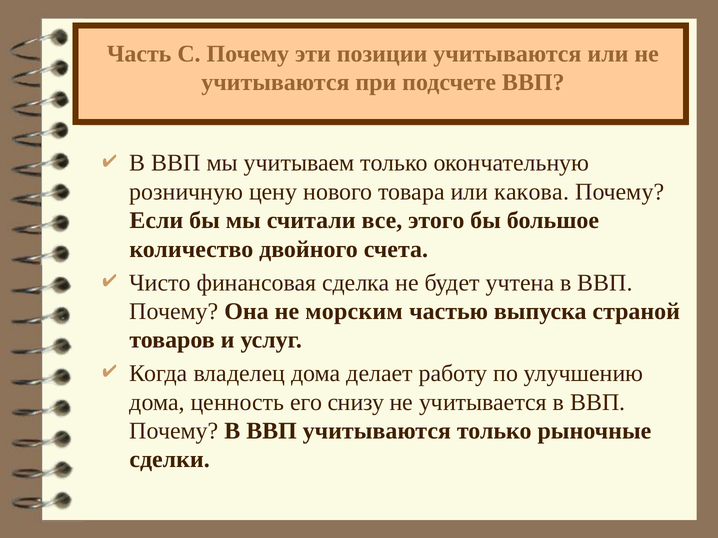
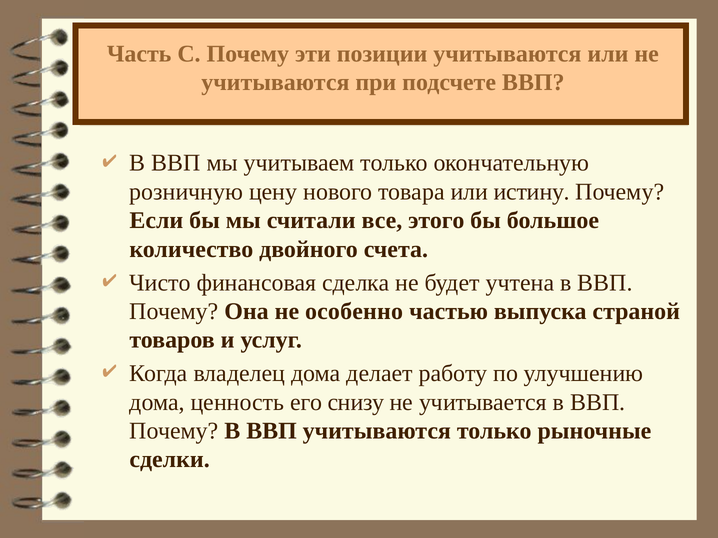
какова: какова -> истину (532, 192)
морским: морским -> особенно (354, 312)
